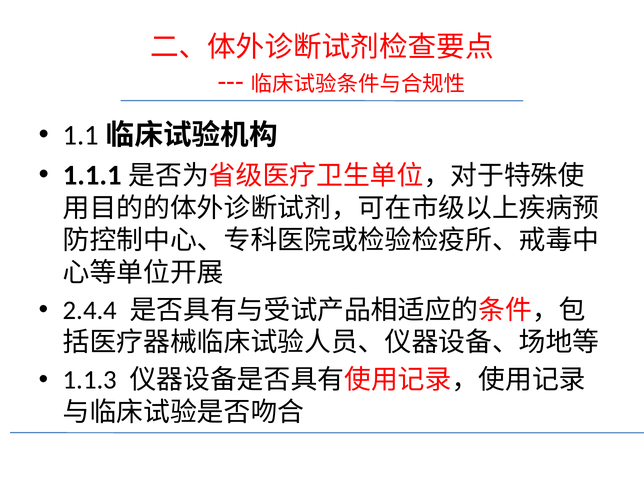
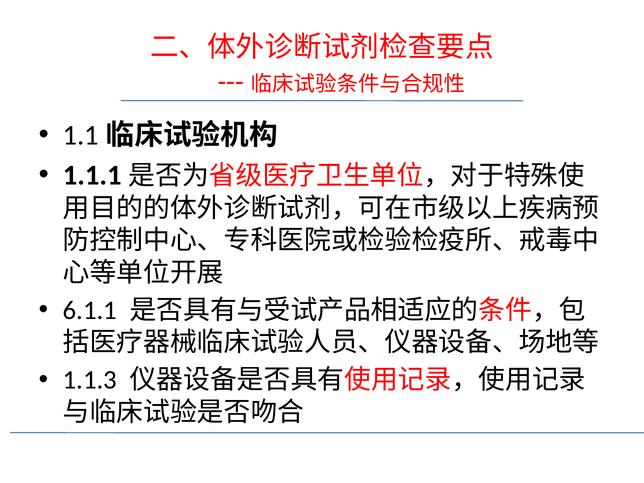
2.4.4: 2.4.4 -> 6.1.1 (90, 310)
